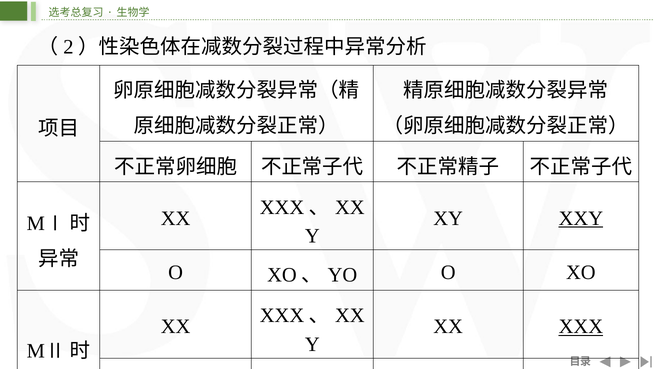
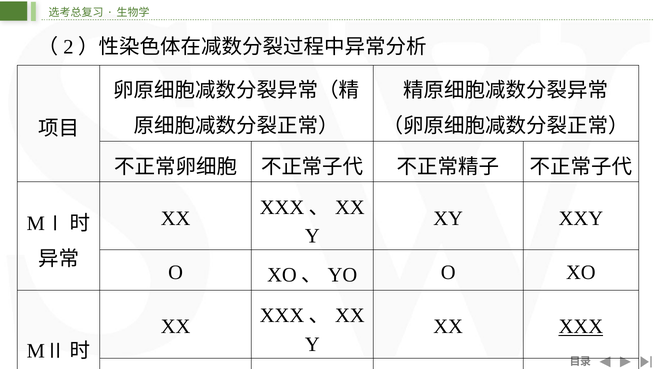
XXY underline: present -> none (581, 218)
